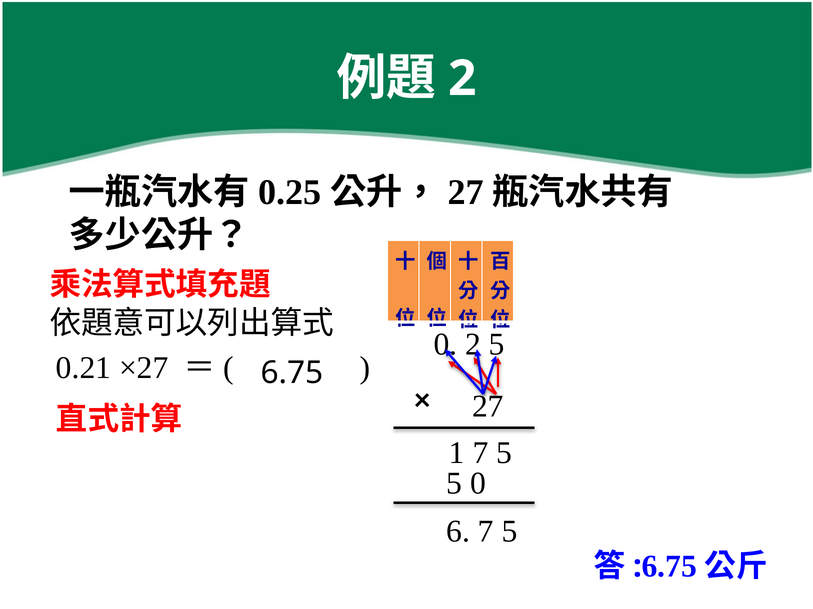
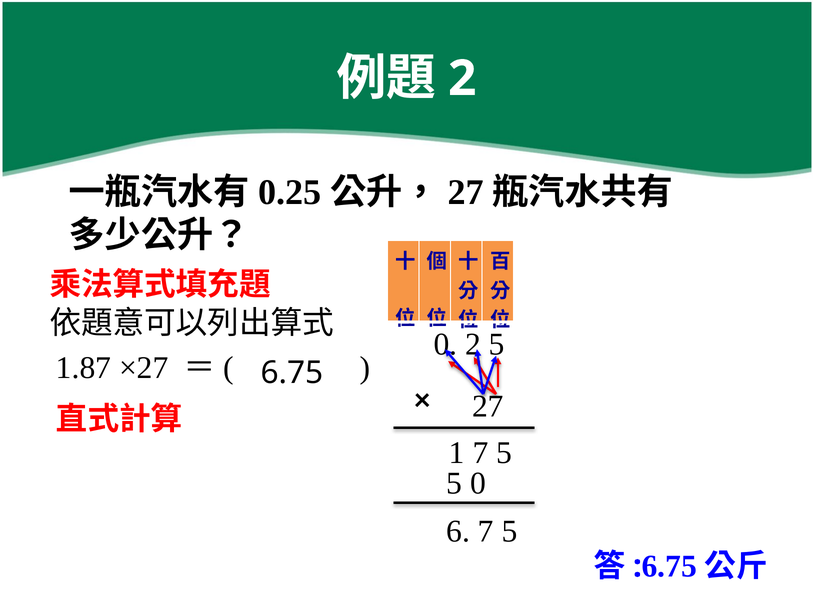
0.21: 0.21 -> 1.87 (84, 368)
